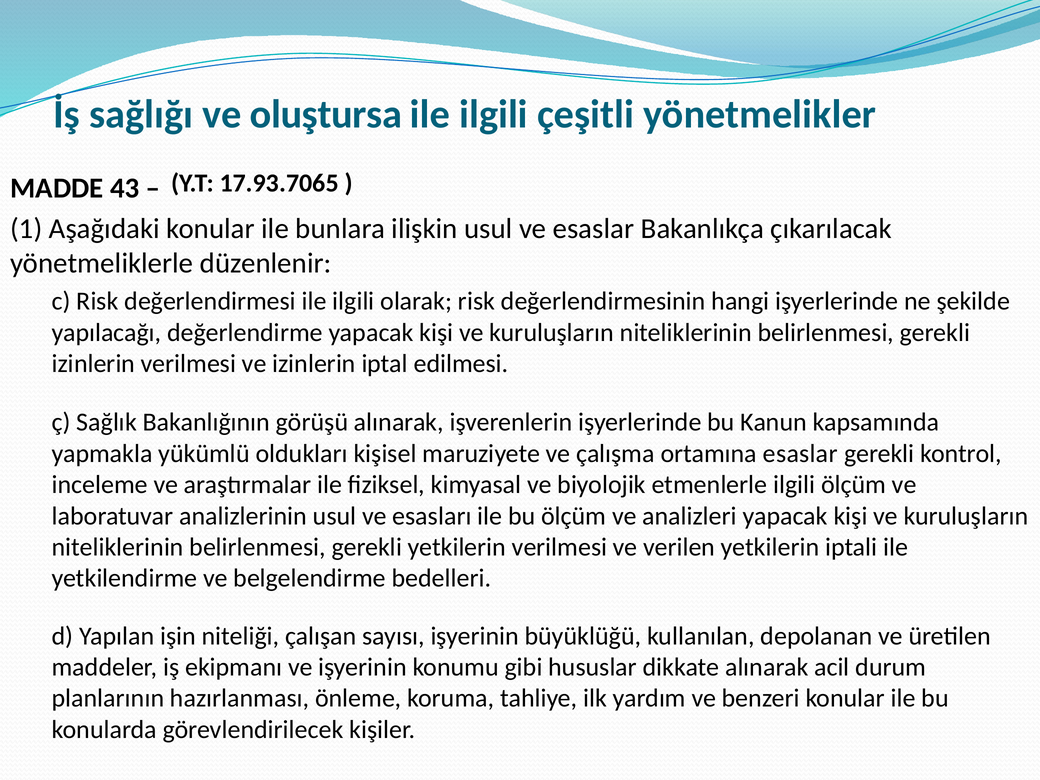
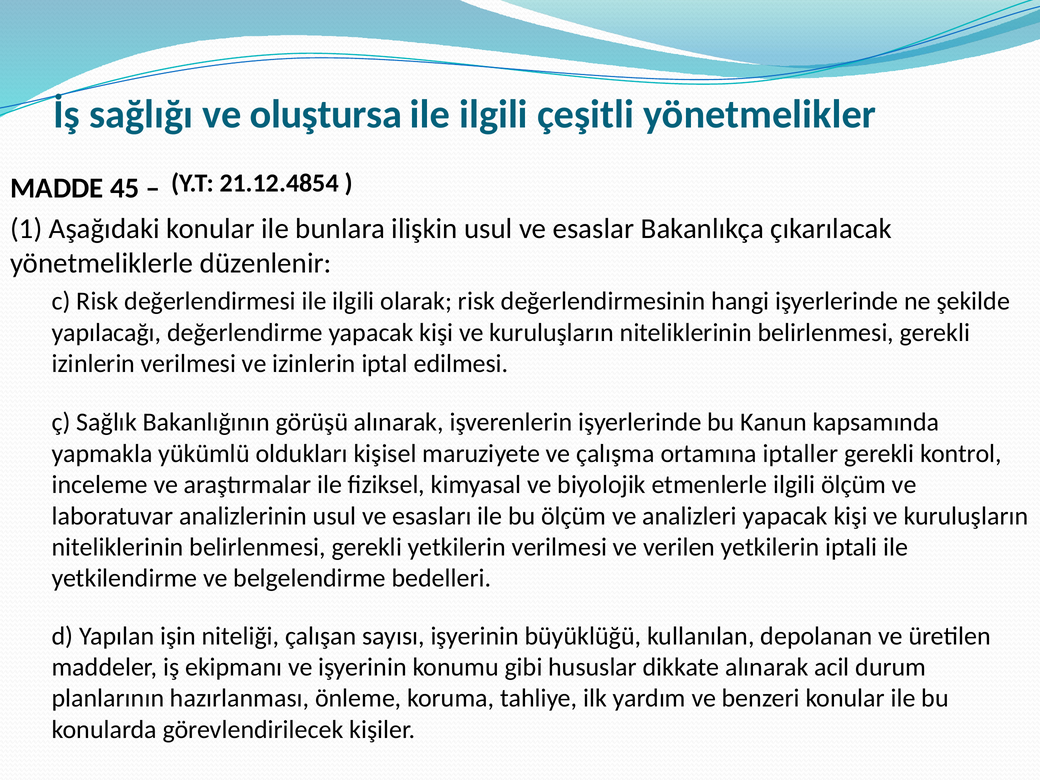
17.93.7065: 17.93.7065 -> 21.12.4854 (279, 183)
43: 43 -> 45 (125, 188)
ortamına esaslar: esaslar -> iptaller (800, 454)
